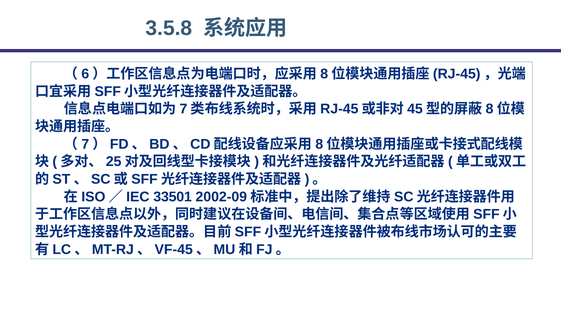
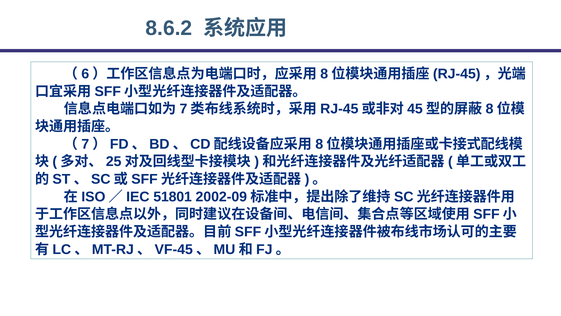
3.5.8: 3.5.8 -> 8.6.2 (169, 28)
33501: 33501 -> 51801 (173, 197)
